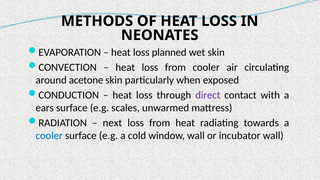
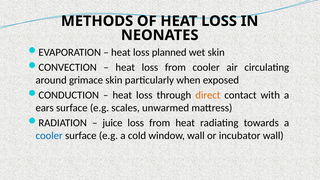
acetone: acetone -> grimace (86, 80)
direct colour: purple -> orange (208, 95)
next: next -> juice (113, 123)
